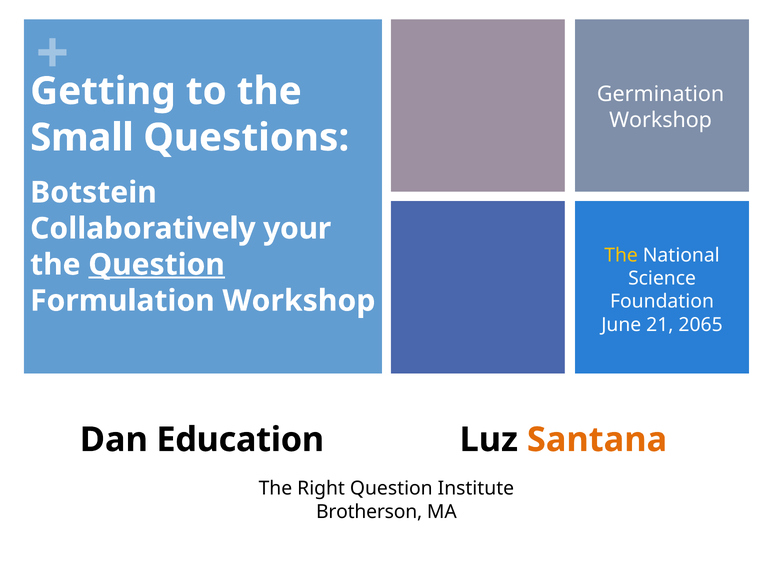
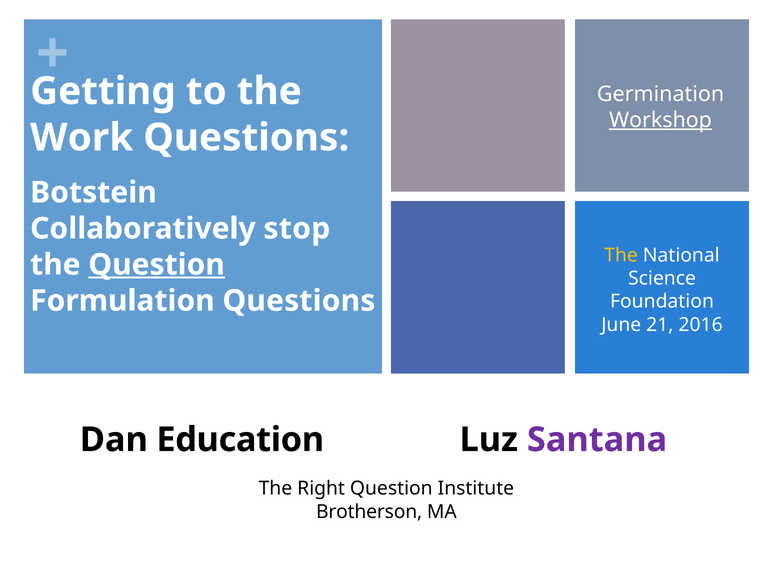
Workshop underline: none -> present (661, 120)
Small: Small -> Work (82, 138)
your: your -> stop (297, 228)
Formulation Workshop: Workshop -> Questions (299, 301)
2065: 2065 -> 2016 (701, 325)
Santana colour: orange -> purple (597, 440)
